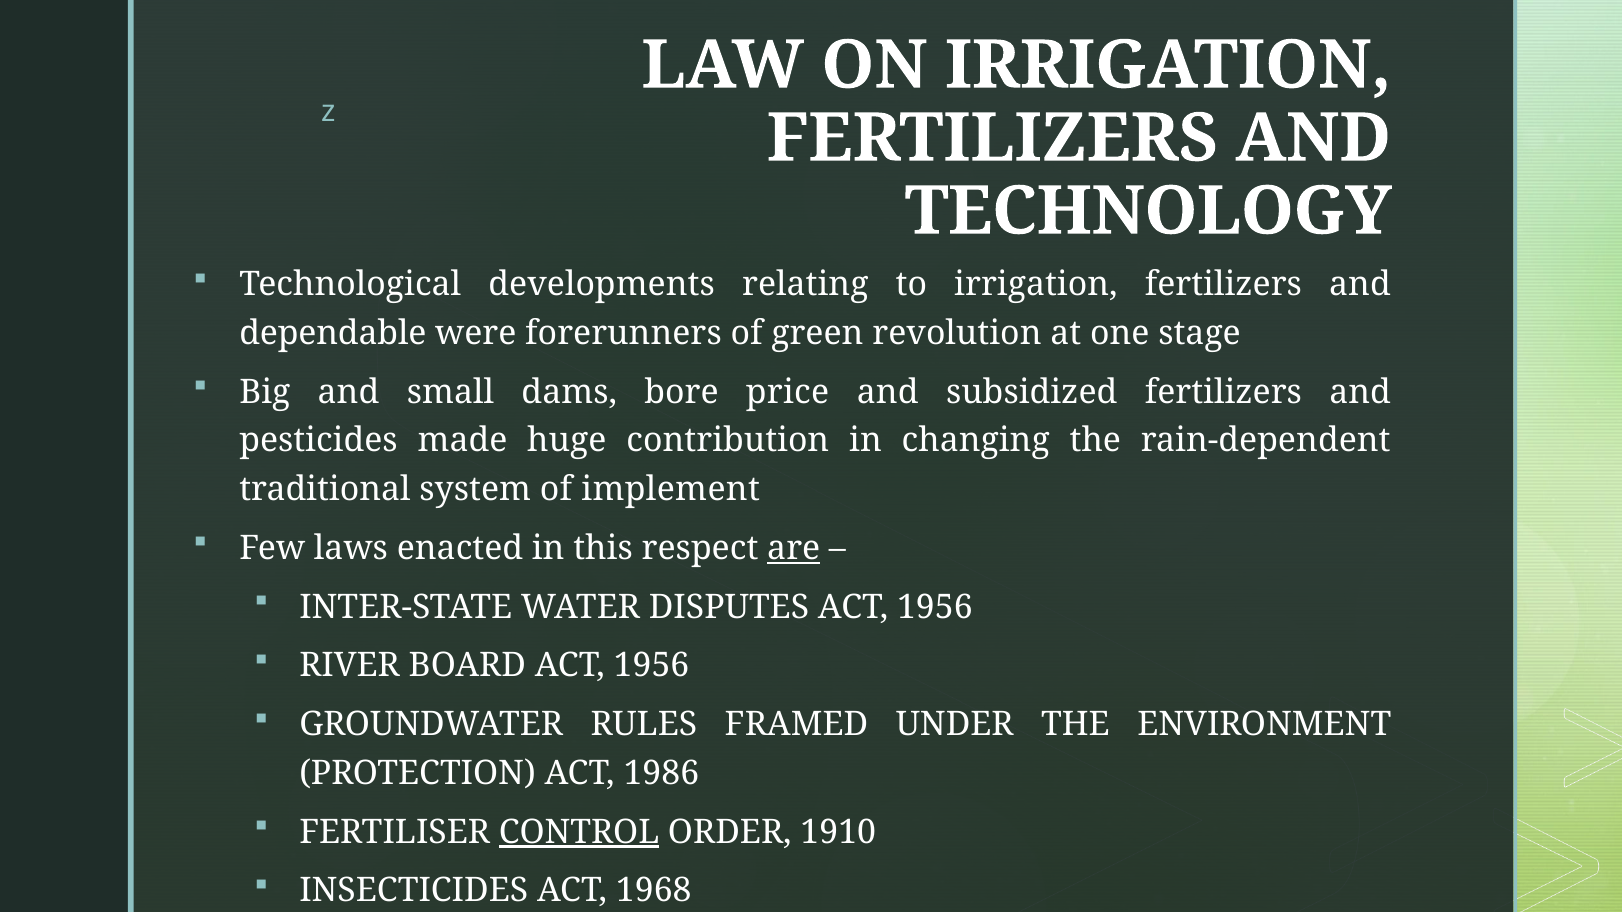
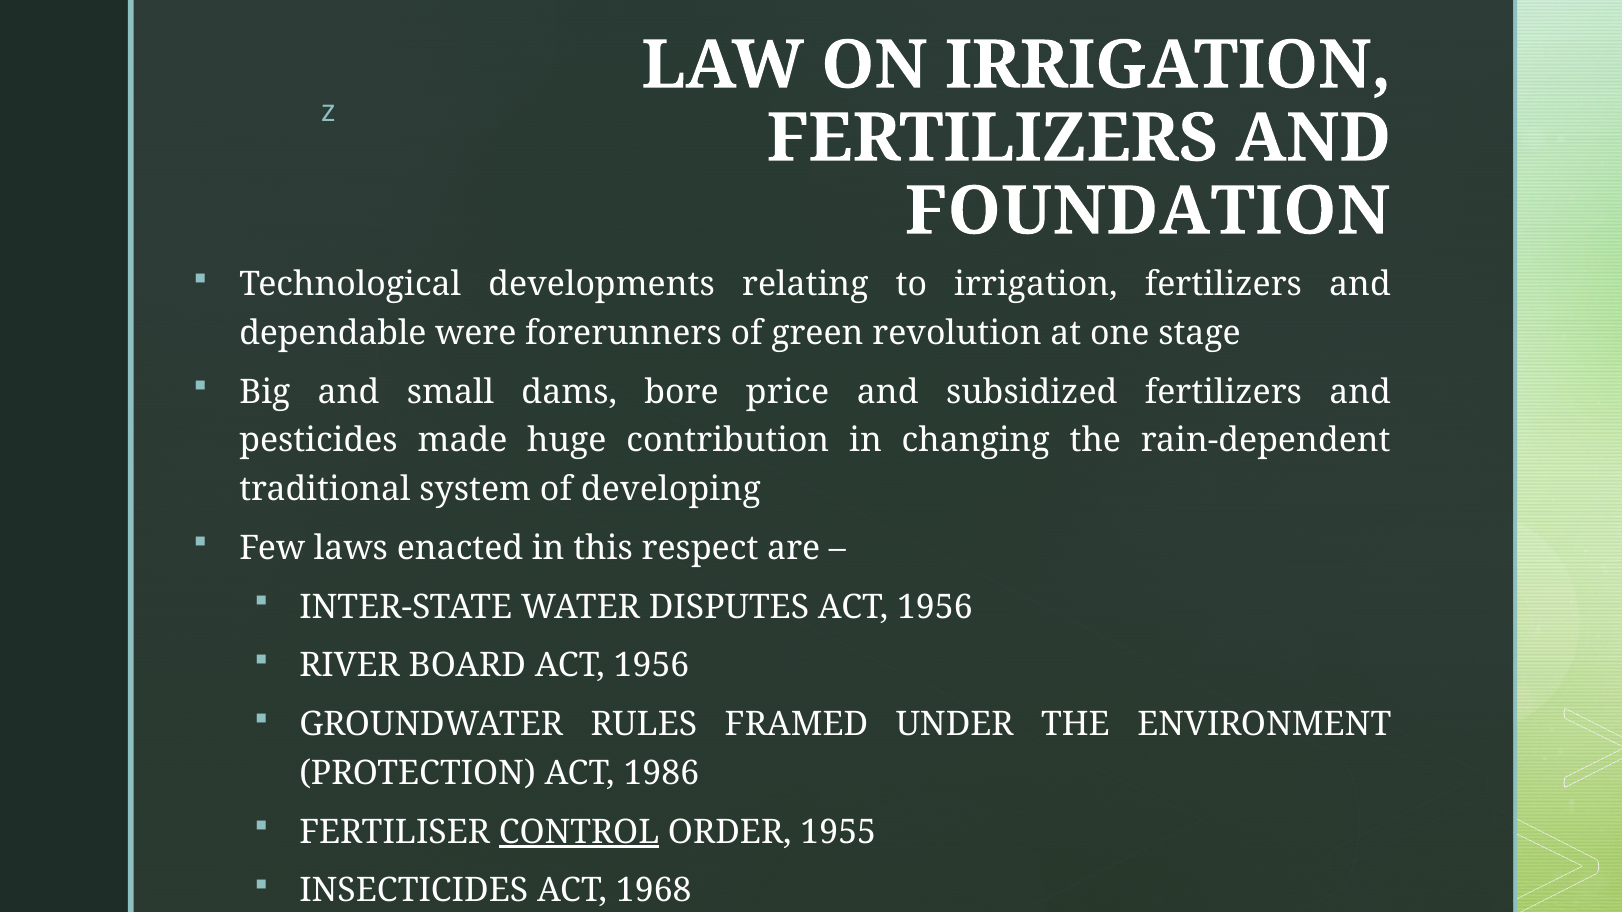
TECHNOLOGY: TECHNOLOGY -> FOUNDATION (1148, 211)
implement: implement -> developing (671, 490)
are underline: present -> none (794, 548)
1910: 1910 -> 1955 (838, 832)
